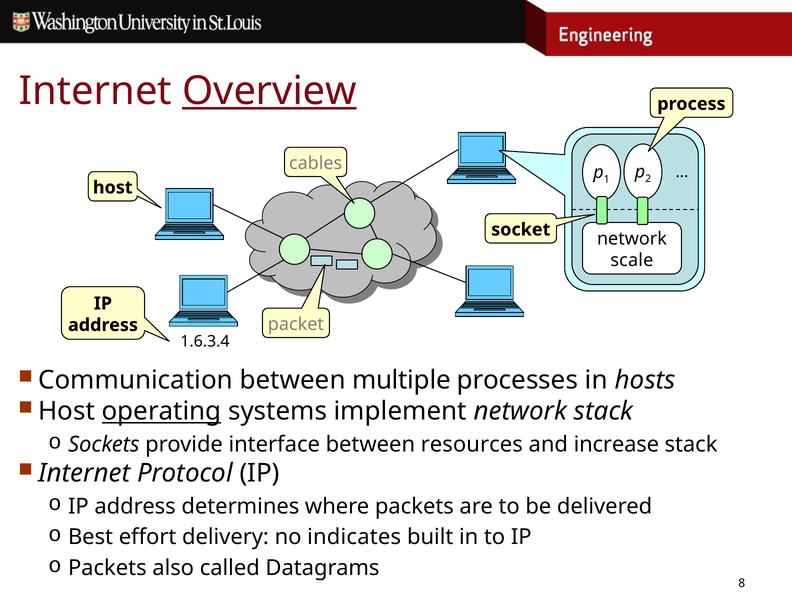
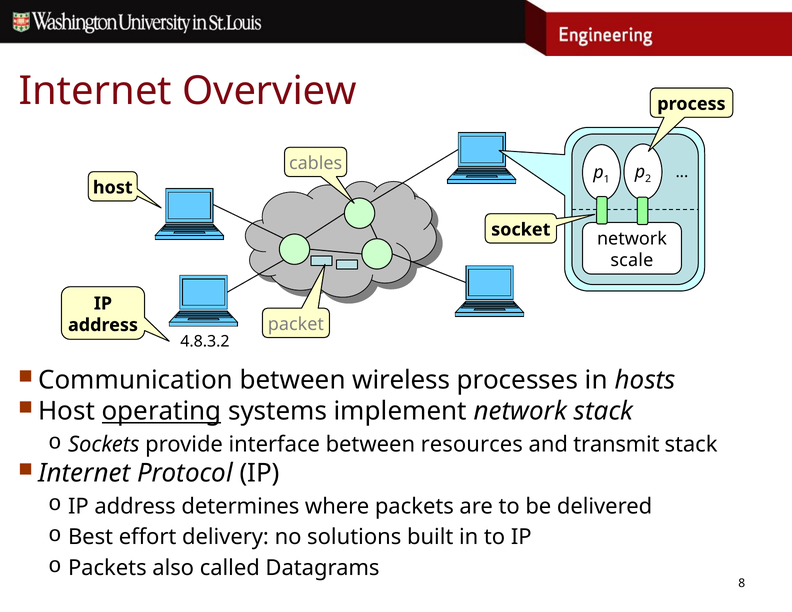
Overview underline: present -> none (269, 91)
1.6.3.4: 1.6.3.4 -> 4.8.3.2 (205, 342)
multiple: multiple -> wireless (401, 380)
increase: increase -> transmit (616, 444)
indicates: indicates -> solutions (354, 537)
